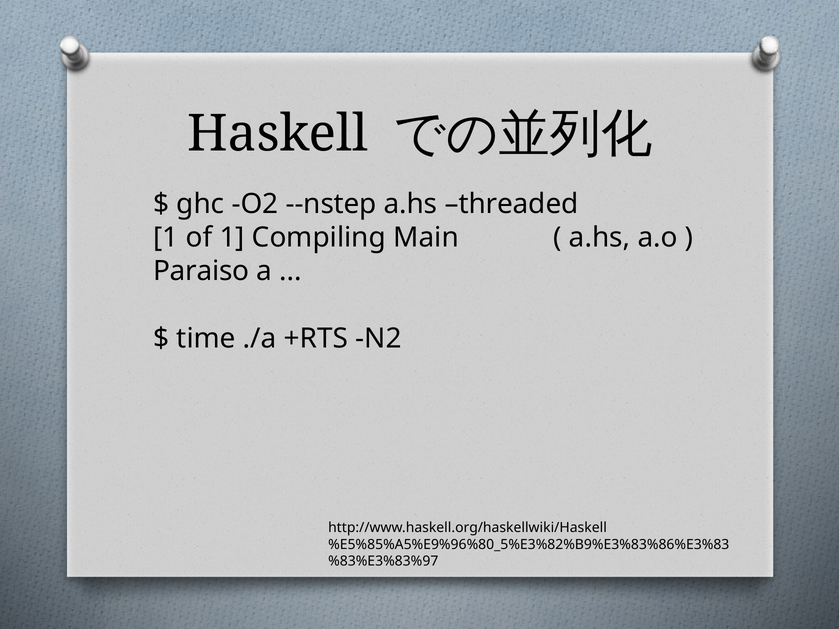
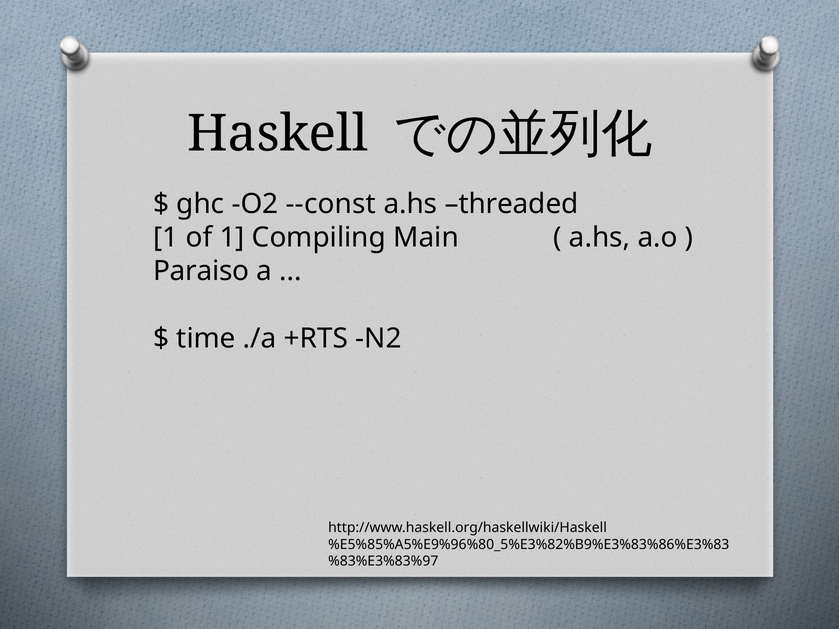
--nstep: --nstep -> --const (331, 204)
